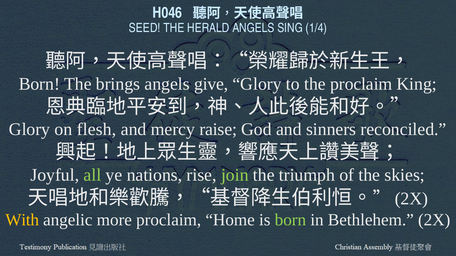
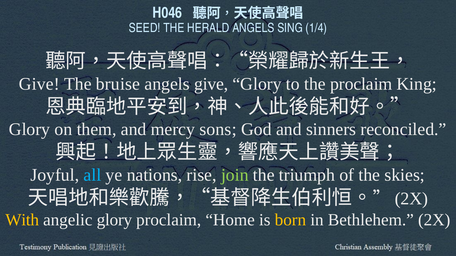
Born: Born -> Give (39, 84)
brings: brings -> bruise (118, 84)
flesh: flesh -> them (97, 130)
raise: raise -> sons (218, 130)
all colour: light green -> light blue (92, 175)
angelic more: more -> glory (114, 220)
born colour: light green -> yellow (290, 220)
